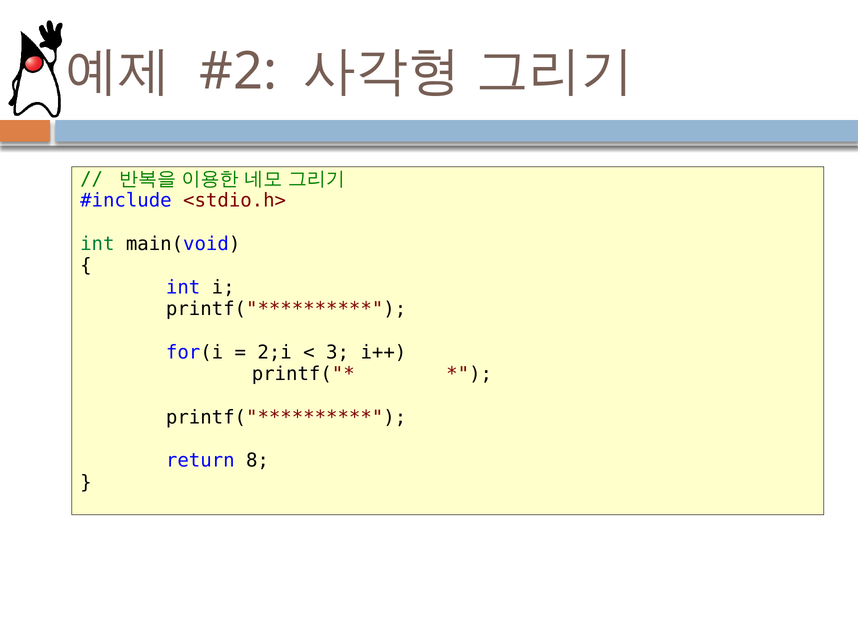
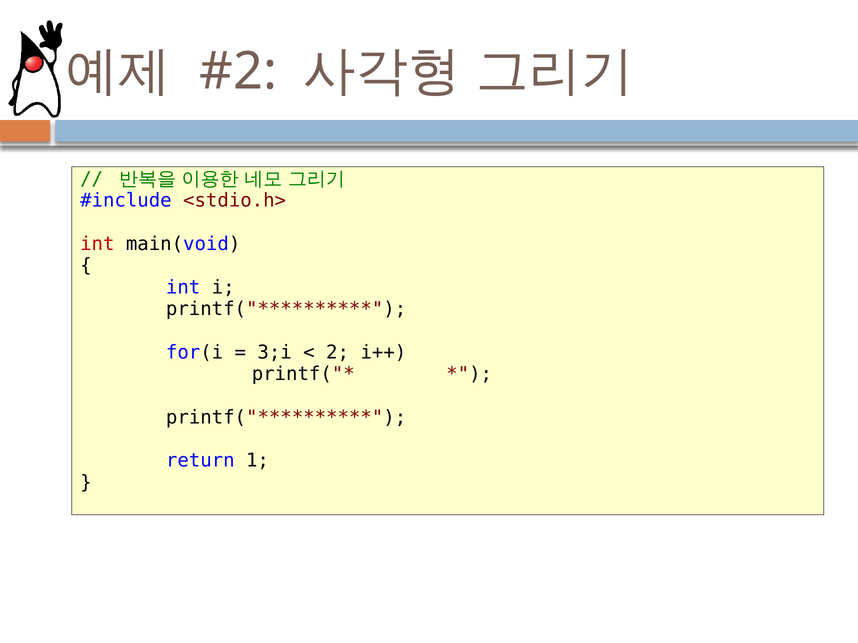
int colour: green -> red (97, 244)
2;i: 2;i -> 3;i (275, 353)
3: 3 -> 2 (338, 353)
8: 8 -> 1 (258, 461)
